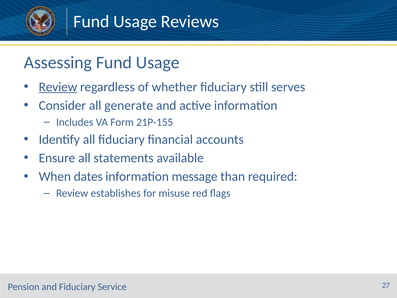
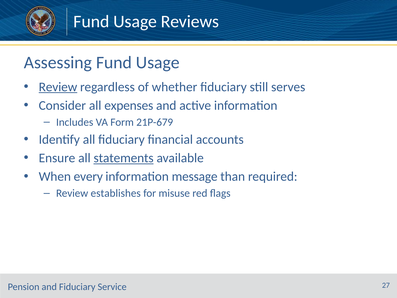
generate: generate -> expenses (129, 105)
21P-155: 21P-155 -> 21P-679 (155, 122)
statements underline: none -> present (124, 158)
dates: dates -> every (88, 176)
